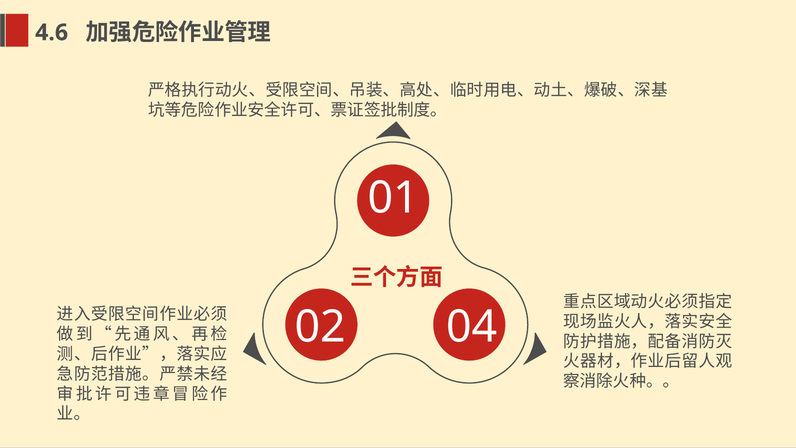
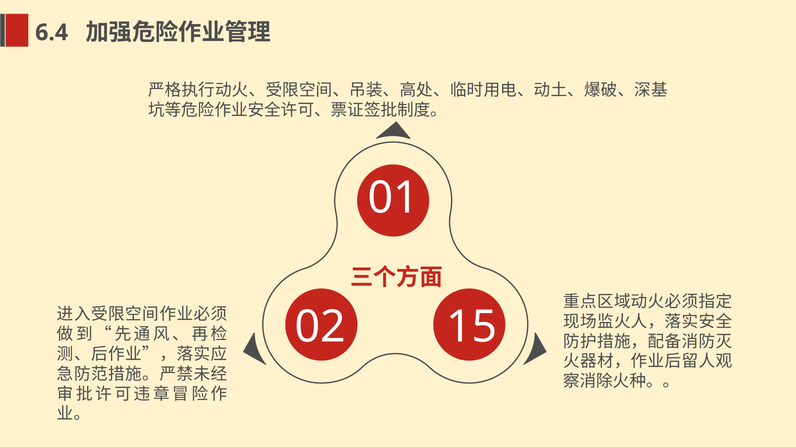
4.6: 4.6 -> 6.4 (52, 33)
04: 04 -> 15 (472, 327)
